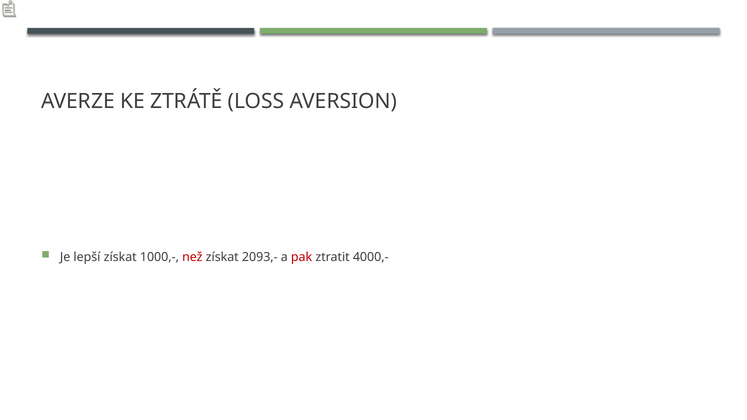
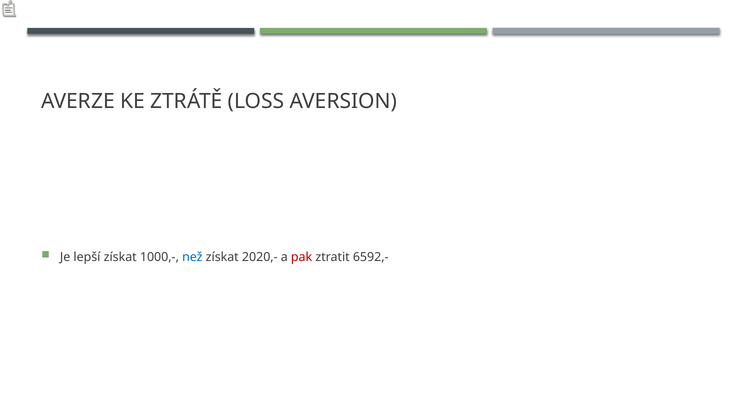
než colour: red -> blue (192, 257)
2093,-: 2093,- -> 2020,- (260, 257)
4000,-: 4000,- -> 6592,- (371, 257)
